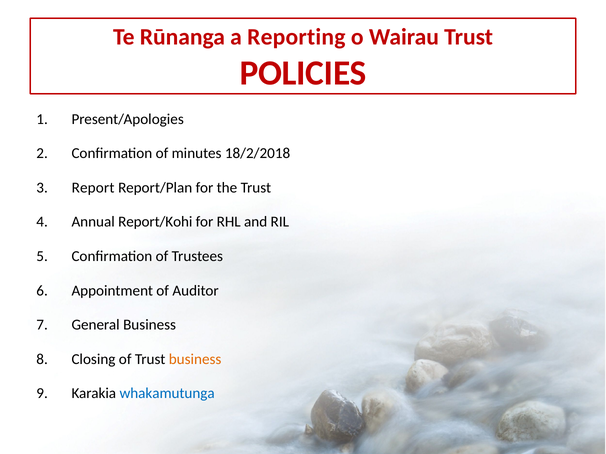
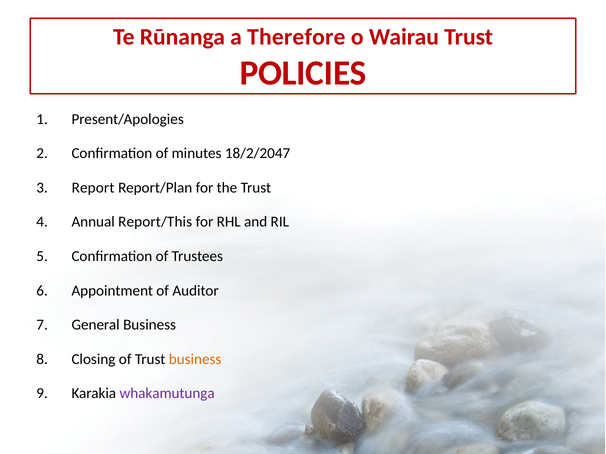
Reporting: Reporting -> Therefore (296, 37)
18/2/2018: 18/2/2018 -> 18/2/2047 (258, 154)
Report/Kohi: Report/Kohi -> Report/This (155, 222)
whakamutunga colour: blue -> purple (167, 394)
